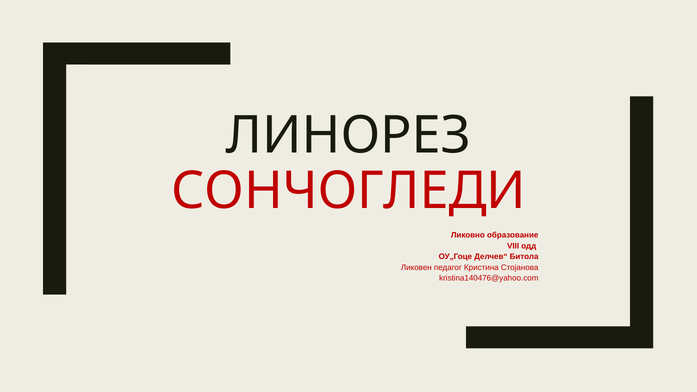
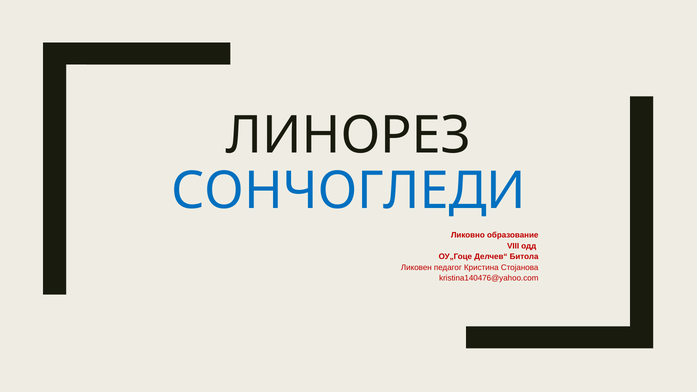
СОНЧОГЛЕДИ colour: red -> blue (349, 191)
